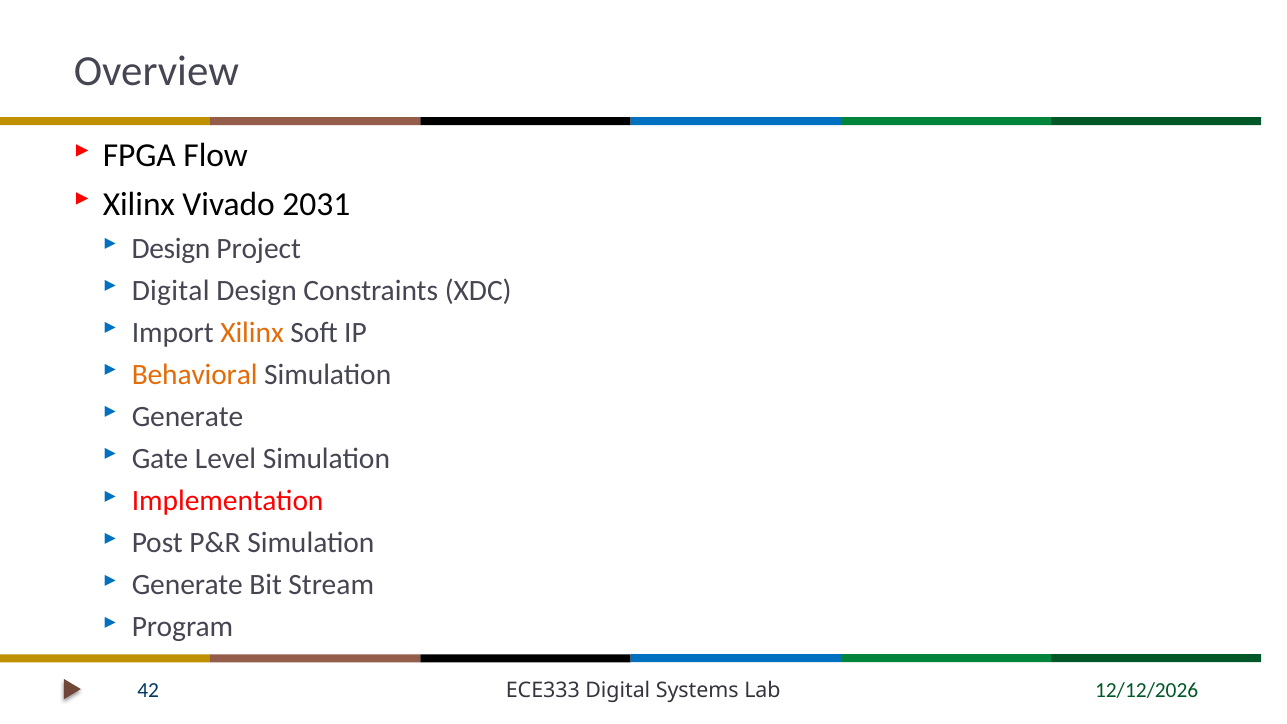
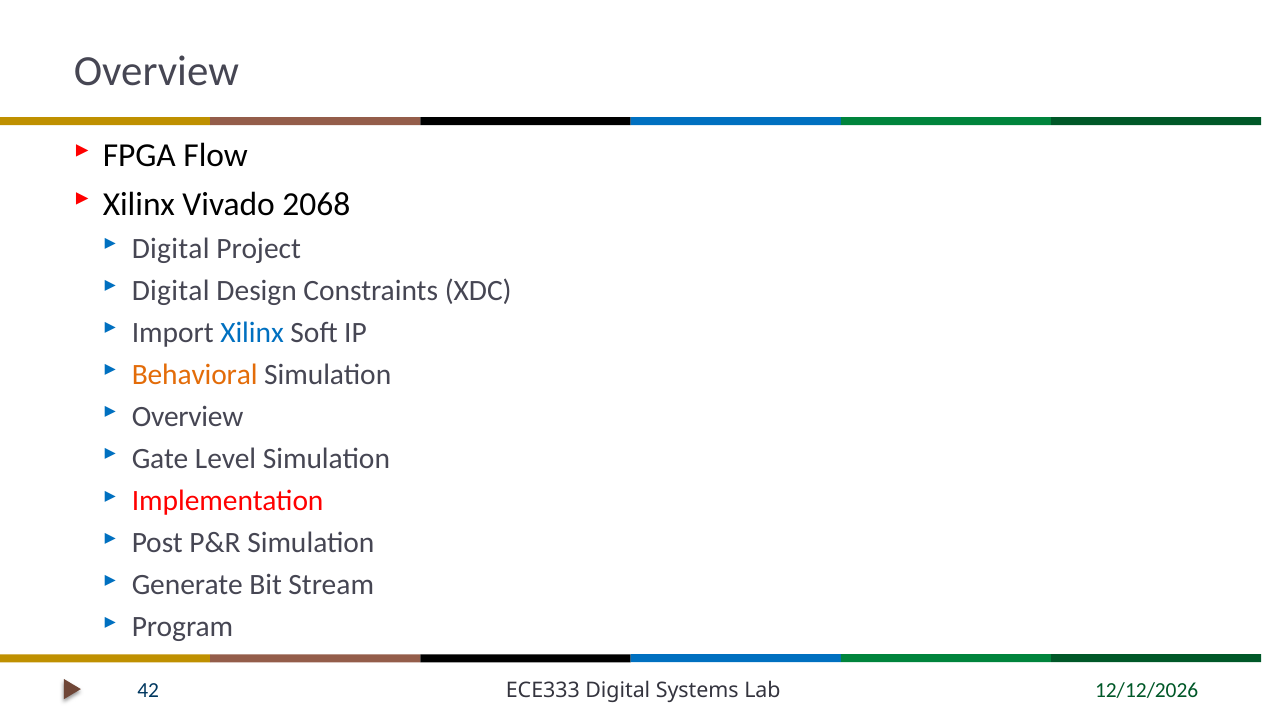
2031: 2031 -> 2068 (316, 204)
Design: Design -> Digital (171, 248)
Xilinx colour: orange -> blue (252, 333)
Generate: Generate -> Overview (188, 417)
